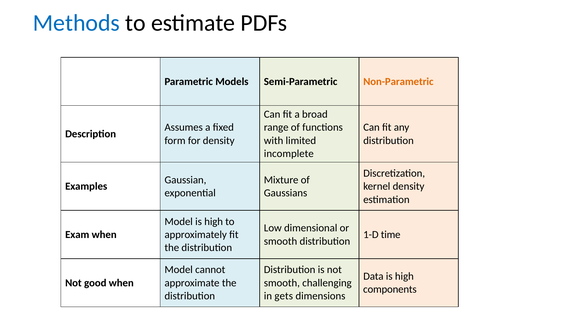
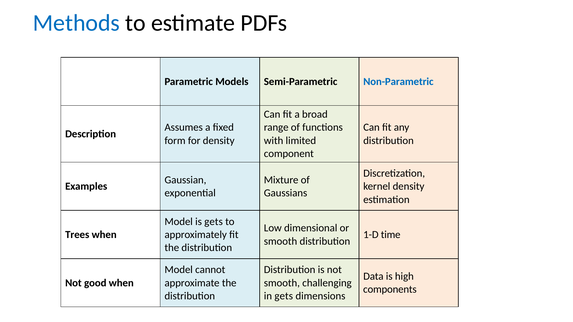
Non-Parametric colour: orange -> blue (398, 82)
incomplete: incomplete -> component (289, 154)
Model is high: high -> gets (214, 222)
Exam: Exam -> Trees (77, 235)
